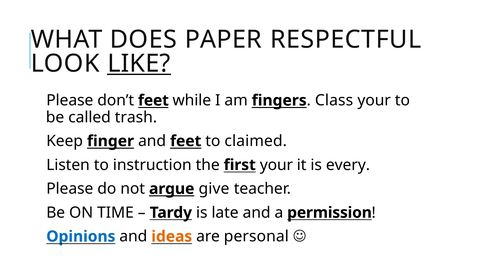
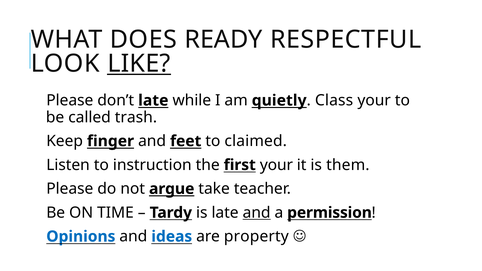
PAPER: PAPER -> READY (223, 39)
don’t feet: feet -> late (153, 100)
fingers: fingers -> quietly (279, 100)
every: every -> them (348, 165)
give: give -> take (214, 189)
and underline: none -> present (257, 213)
ideas colour: orange -> blue (172, 237)
personal: personal -> property (256, 237)
